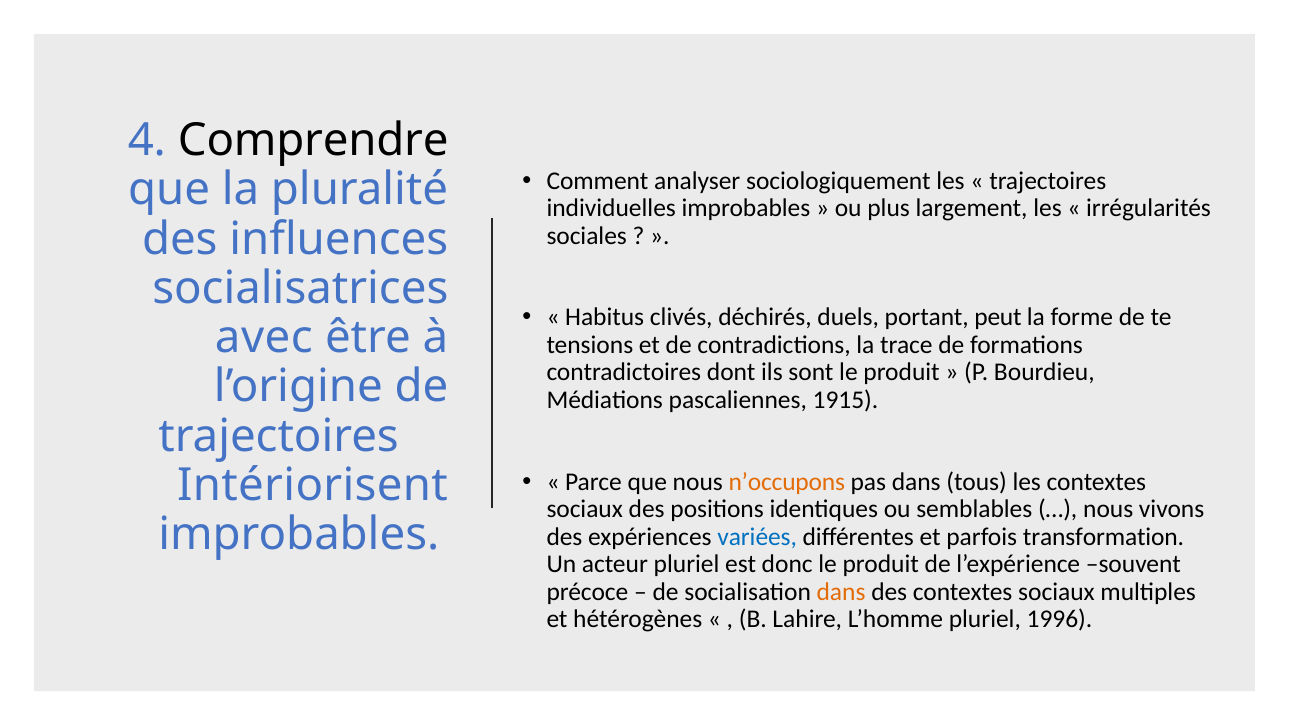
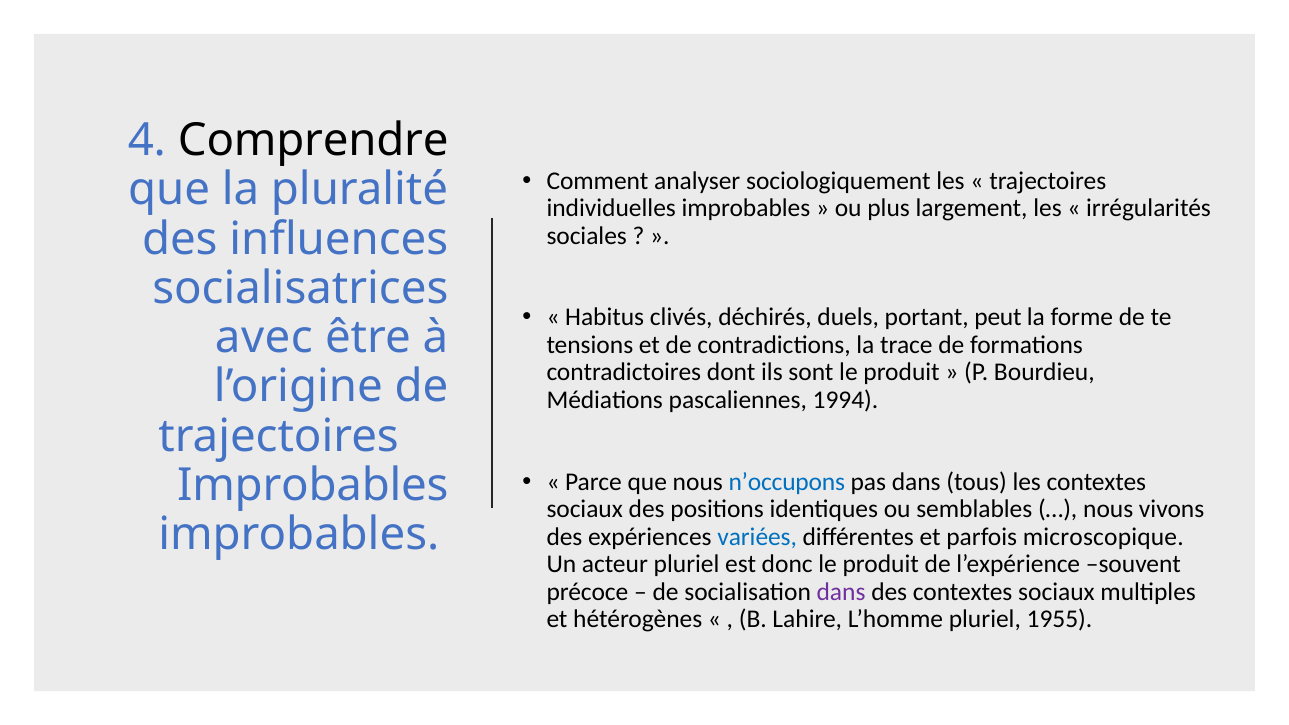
1915: 1915 -> 1994 (845, 400)
n’occupons colour: orange -> blue (787, 482)
Intériorisent: Intériorisent -> Improbables (313, 485)
transformation: transformation -> microscopique (1103, 537)
dans colour: orange -> purple (841, 592)
1996: 1996 -> 1955 (1060, 620)
